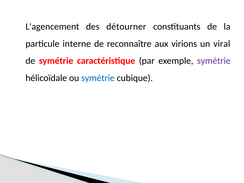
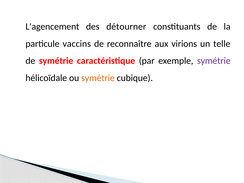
interne: interne -> vaccins (77, 44)
viral: viral -> telle (222, 44)
symétrie colour: blue -> orange (98, 78)
